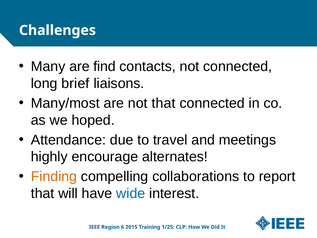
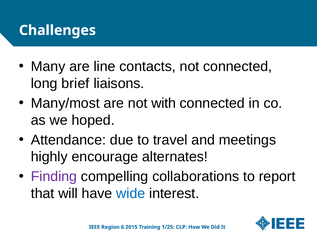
find: find -> line (105, 66)
not that: that -> with (164, 103)
Finding colour: orange -> purple (54, 176)
